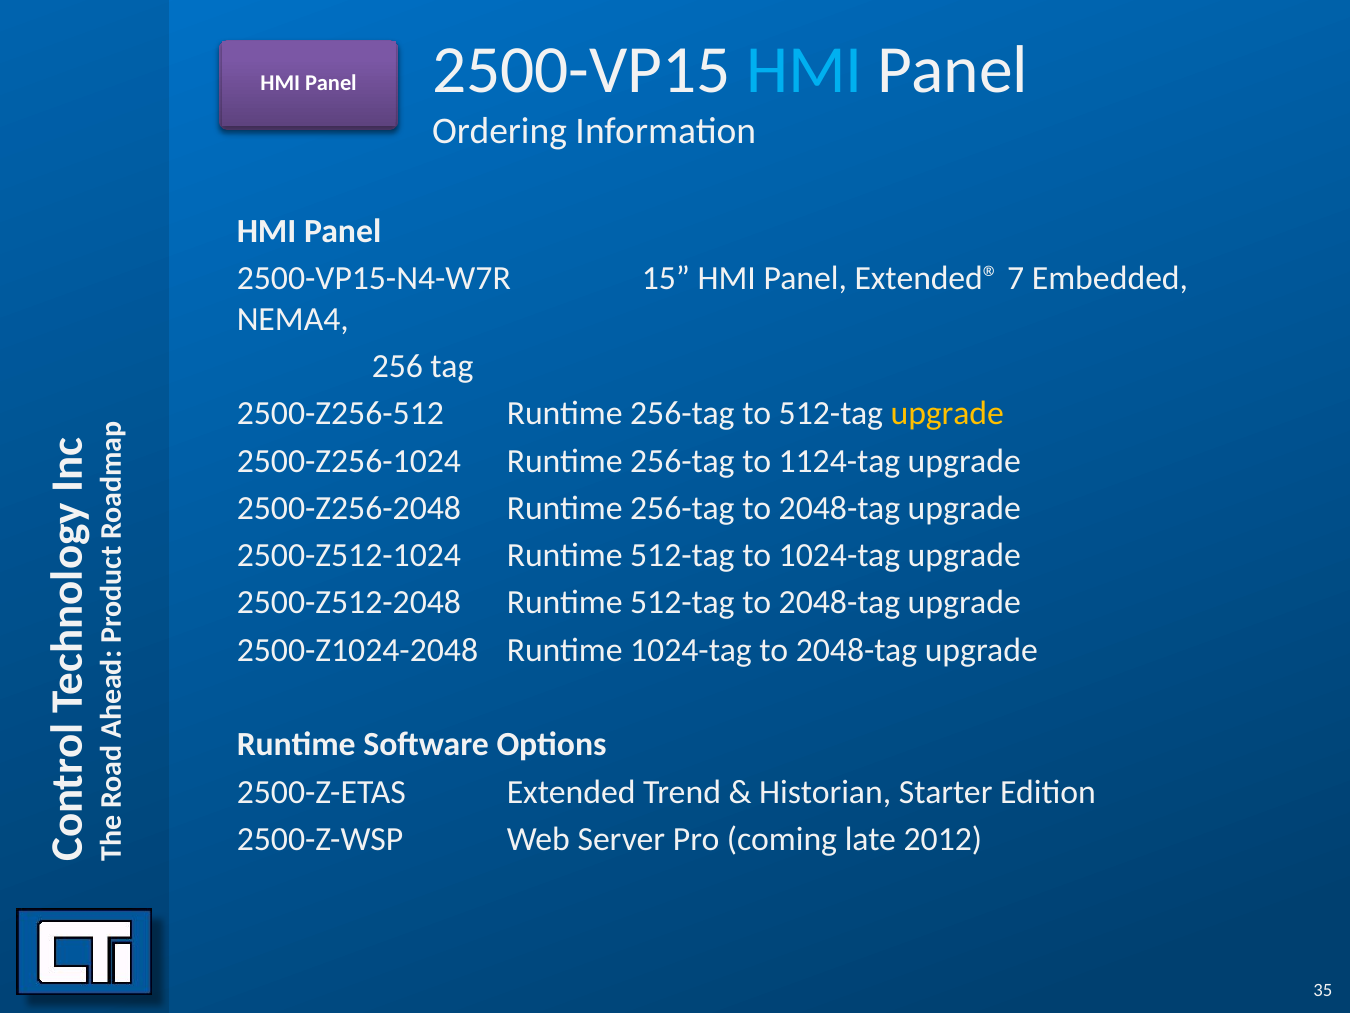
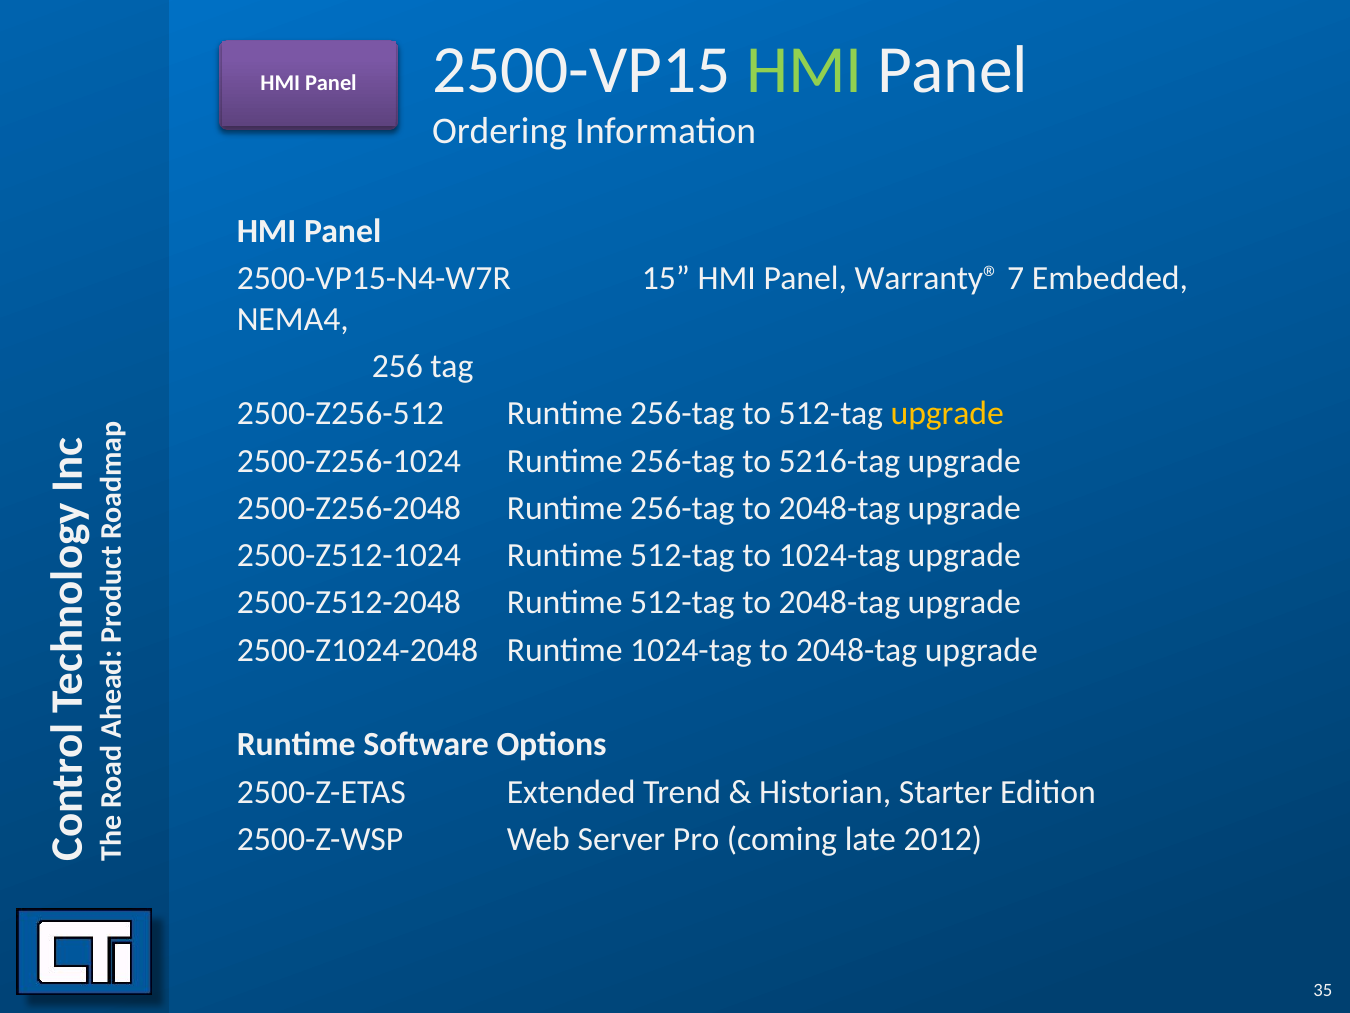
HMI colour: light blue -> light green (804, 70)
Extended®: Extended® -> Warranty® (927, 278)
1124-tag: 1124-tag -> 5216-tag (839, 461)
